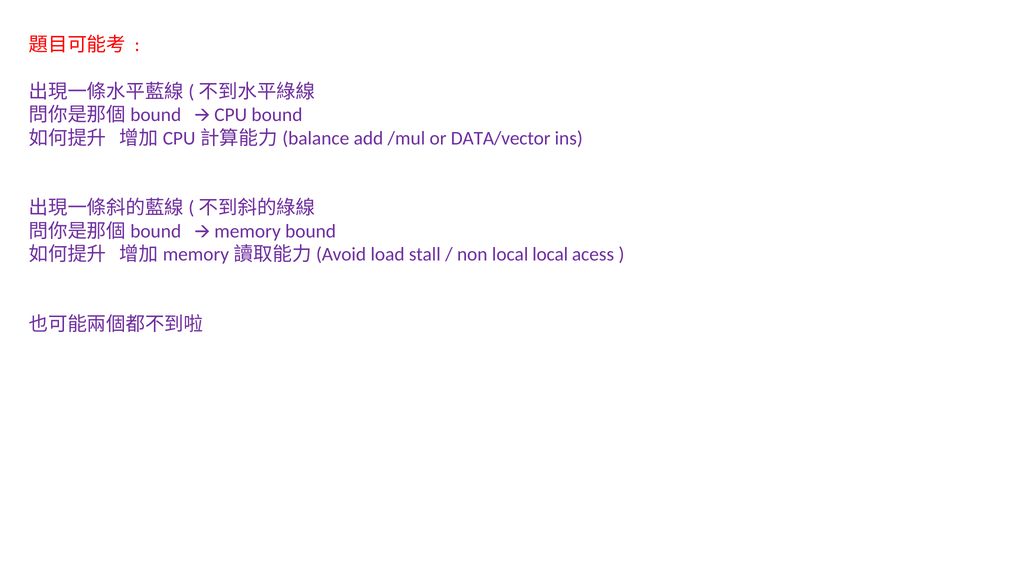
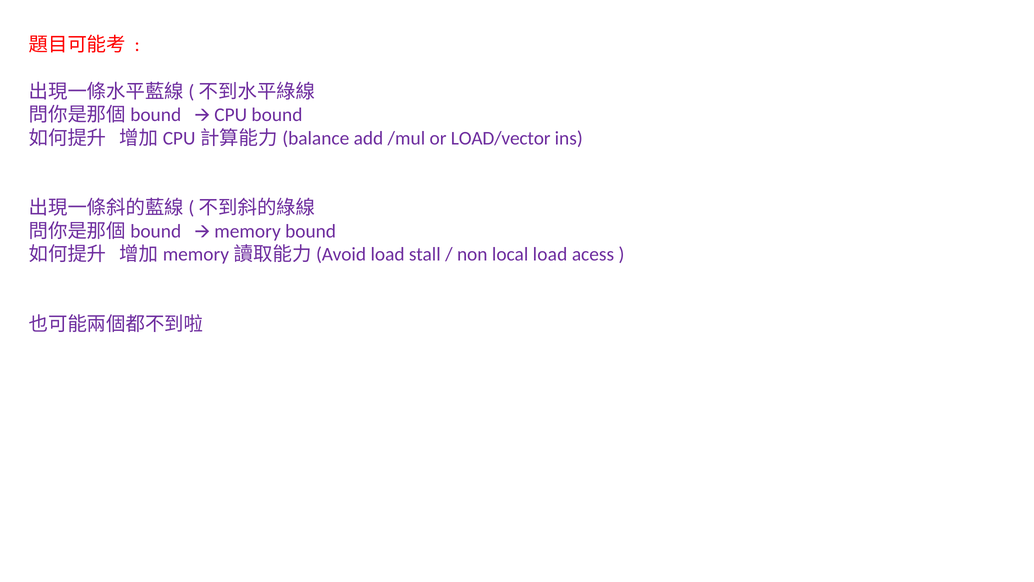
DATA/vector: DATA/vector -> LOAD/vector (501, 138)
local local: local -> load (550, 254)
